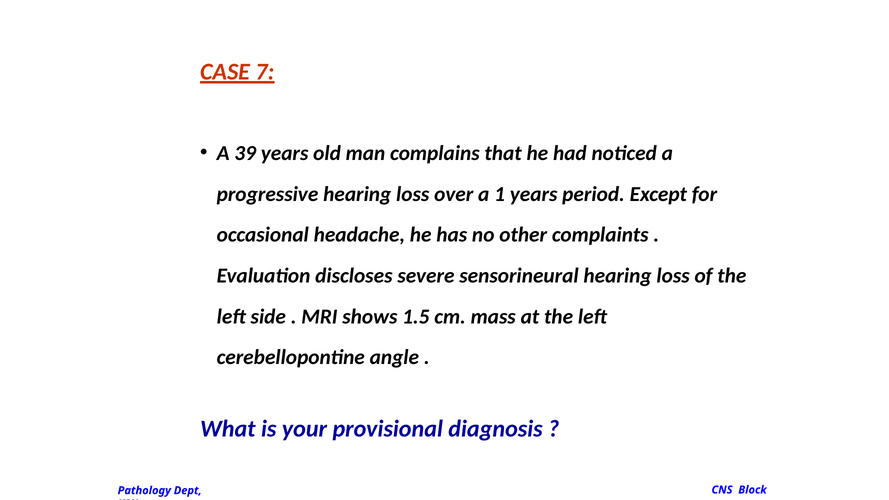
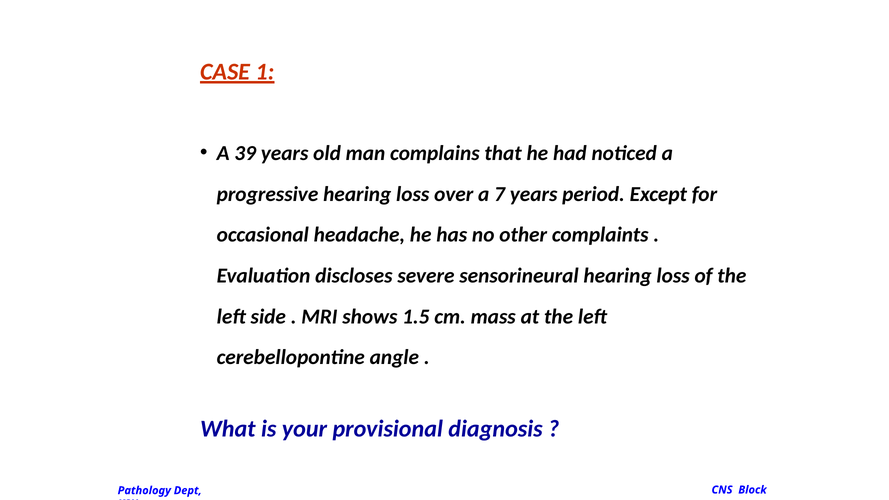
7: 7 -> 1 (265, 72)
1: 1 -> 7 (500, 194)
